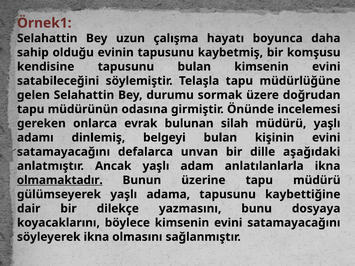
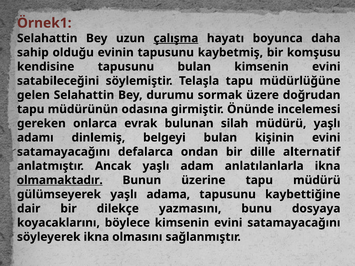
çalışma underline: none -> present (176, 38)
unvan: unvan -> ondan (199, 152)
aşağıdaki: aşağıdaki -> alternatif (312, 152)
